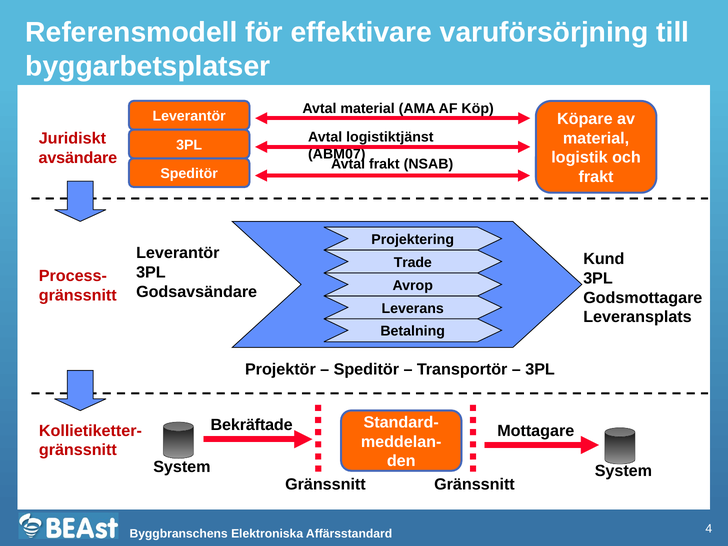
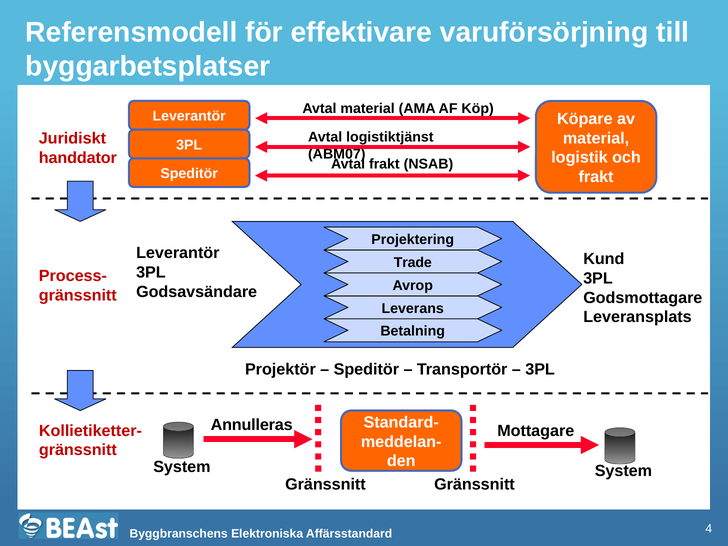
avsändare: avsändare -> handdator (78, 158)
Bekräftade: Bekräftade -> Annulleras (252, 425)
